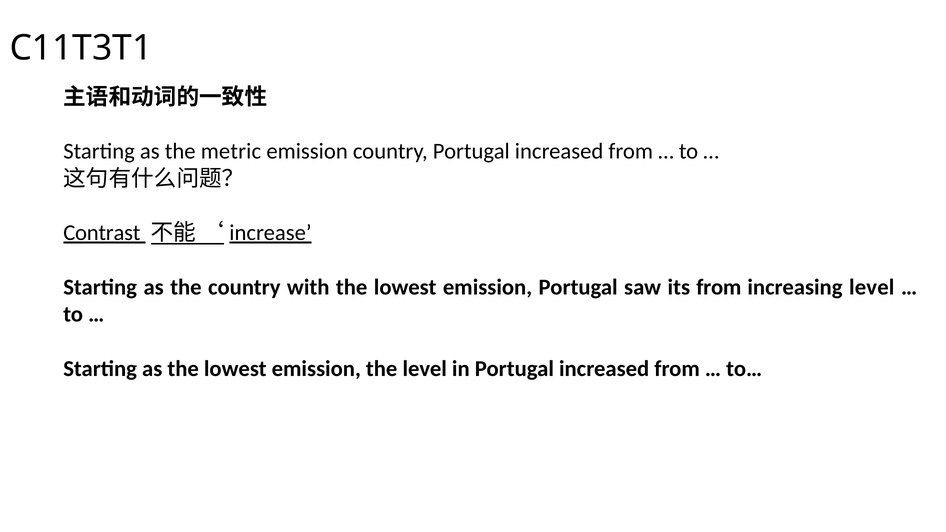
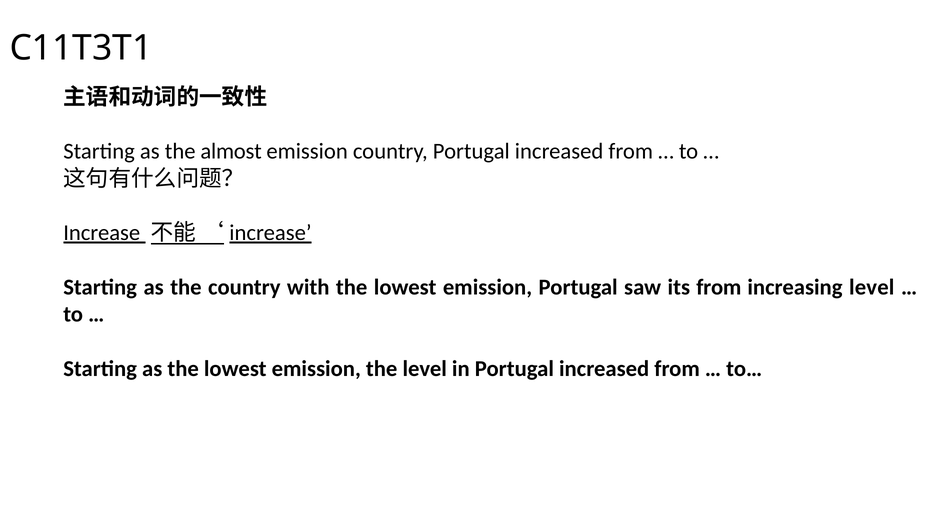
metric: metric -> almost (231, 151)
Contrast: Contrast -> Increase (102, 233)
